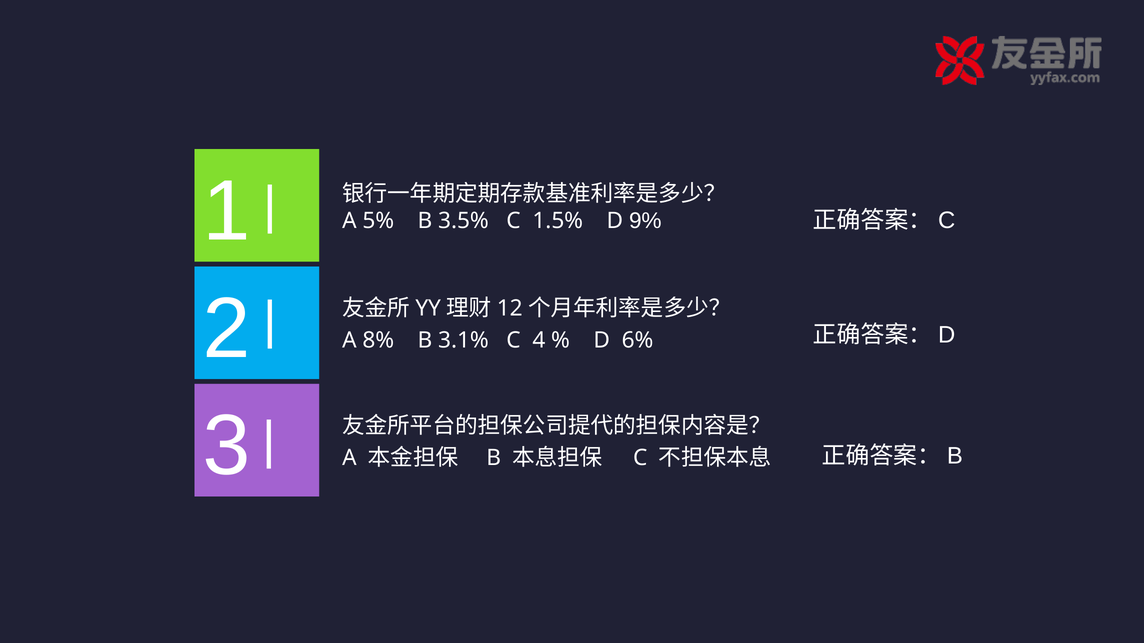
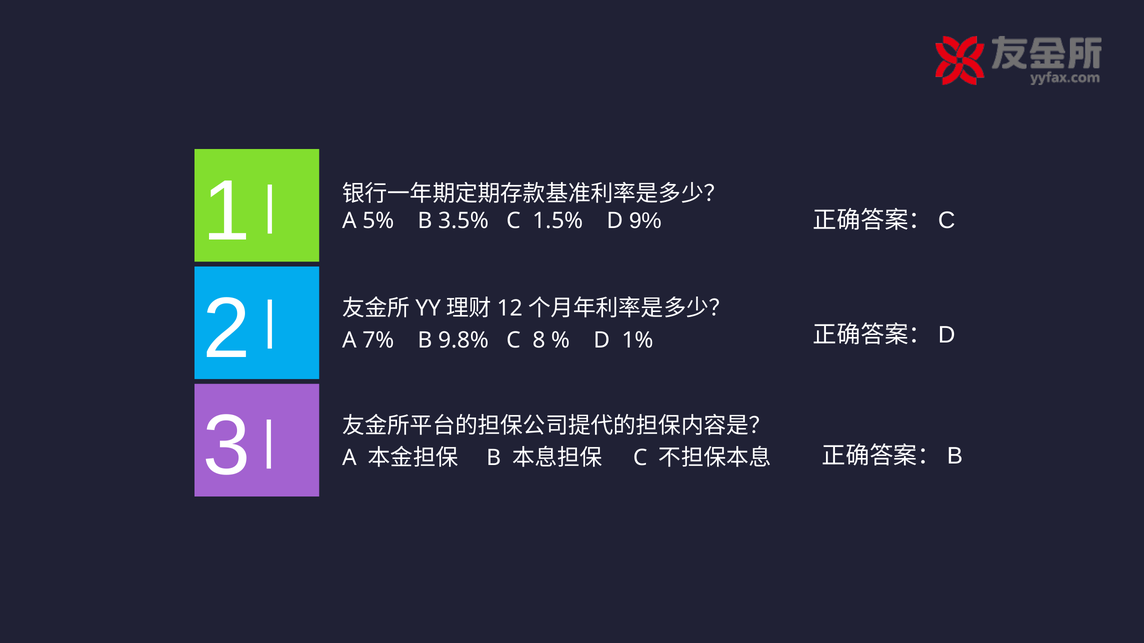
8%: 8% -> 7% (378, 340)
3.1%: 3.1% -> 9.8% (463, 340)
4: 4 -> 8 (539, 340)
6%: 6% -> 1% (638, 340)
